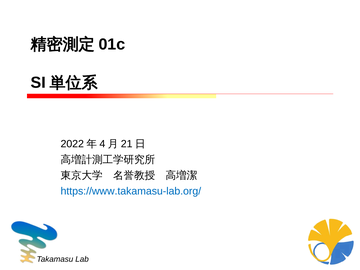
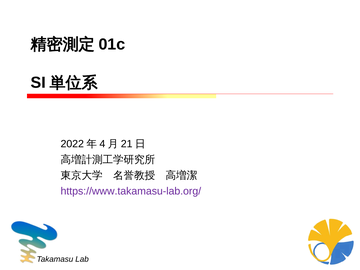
https://www.takamasu-lab.org/ colour: blue -> purple (131, 191)
